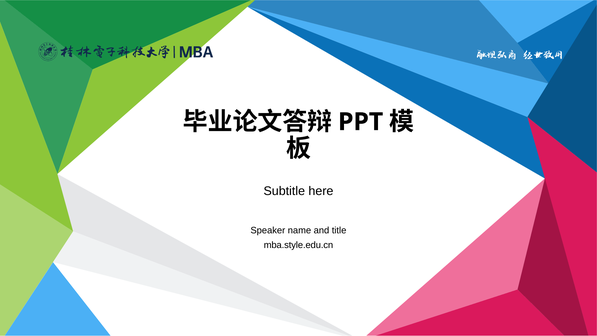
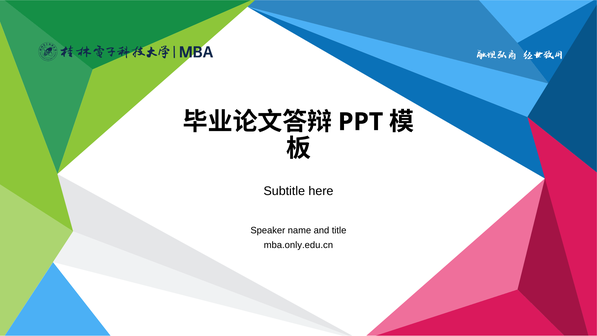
mba.style.edu.cn: mba.style.edu.cn -> mba.only.edu.cn (298, 245)
